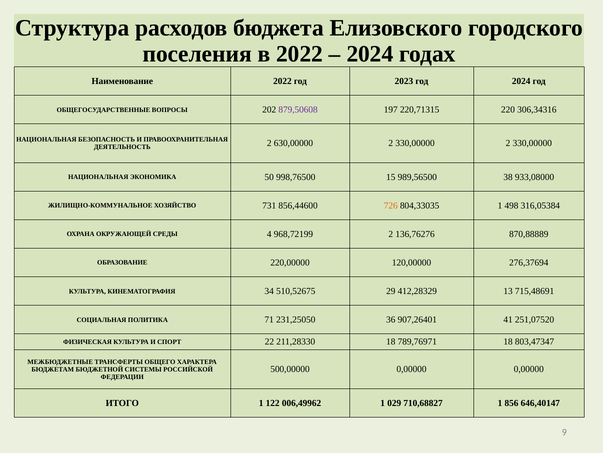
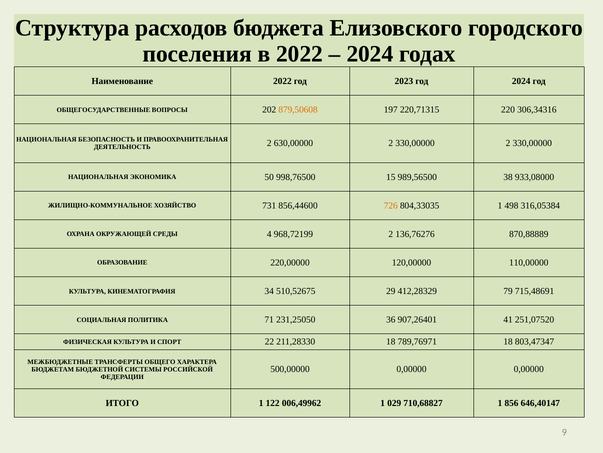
879,50608 colour: purple -> orange (298, 110)
276,37694: 276,37694 -> 110,00000 (529, 262)
13: 13 -> 79 (508, 291)
